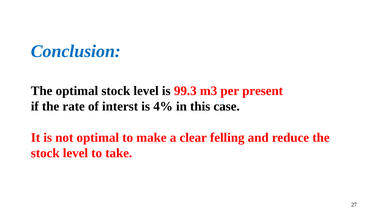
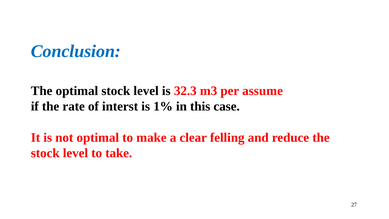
99.3: 99.3 -> 32.3 (185, 91)
present: present -> assume (263, 91)
4%: 4% -> 1% (163, 106)
